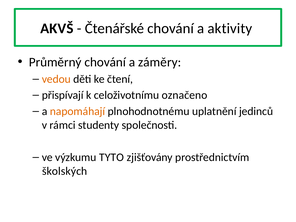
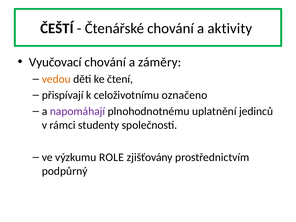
AKVŠ: AKVŠ -> ČEŠTÍ (57, 28)
Průměrný: Průměrný -> Vyučovací (55, 62)
napomáhají colour: orange -> purple (78, 111)
TYTO: TYTO -> ROLE (112, 157)
školských: školských -> podpůrný (65, 171)
